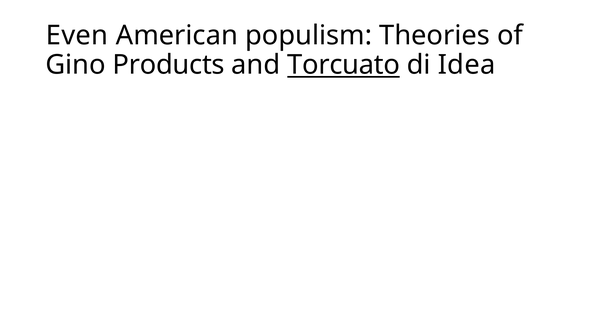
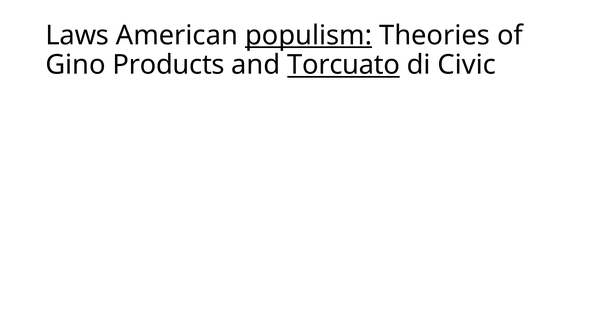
Even: Even -> Laws (77, 35)
populism underline: none -> present (309, 35)
Idea: Idea -> Civic (467, 65)
